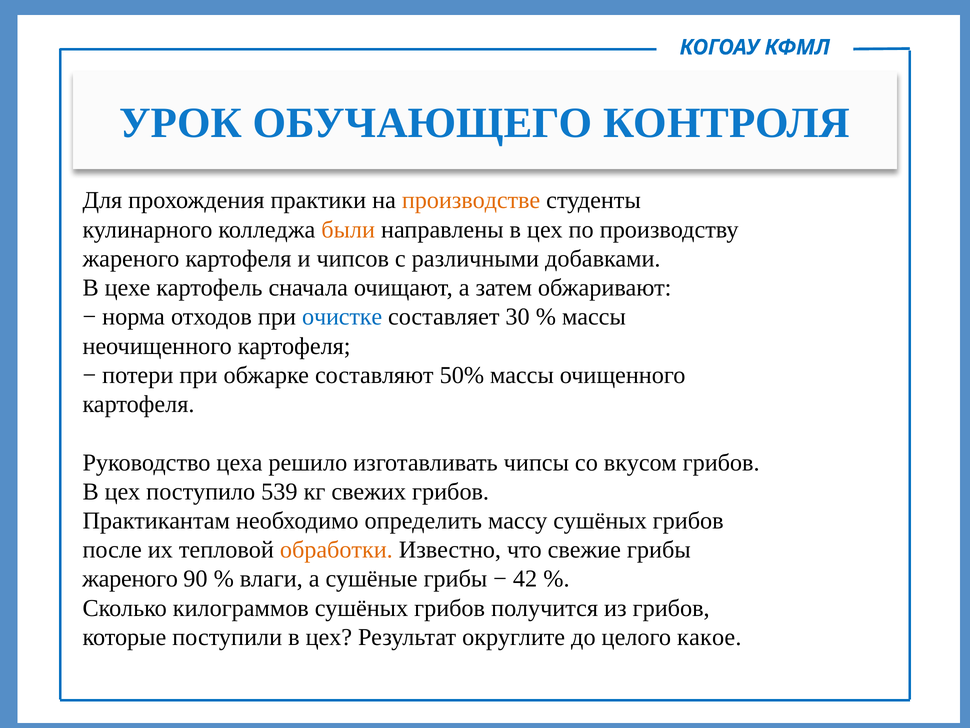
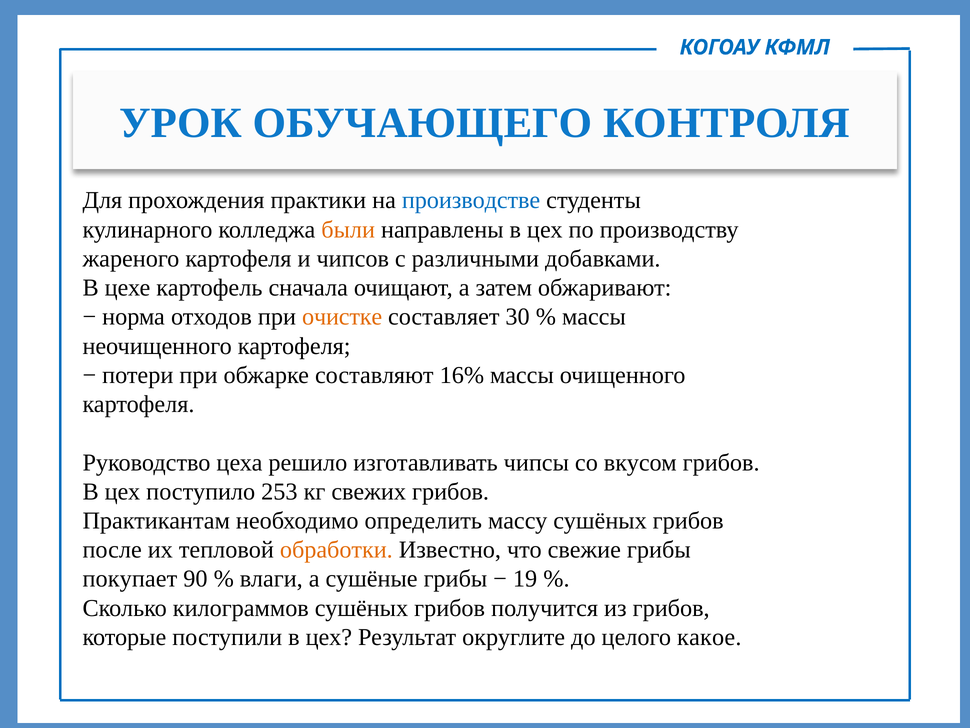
производстве colour: orange -> blue (471, 200)
очистке colour: blue -> orange (342, 317)
50%: 50% -> 16% (462, 375)
539: 539 -> 253 (279, 491)
жареного: жареного -> покупает (130, 579)
42: 42 -> 19 (525, 579)
